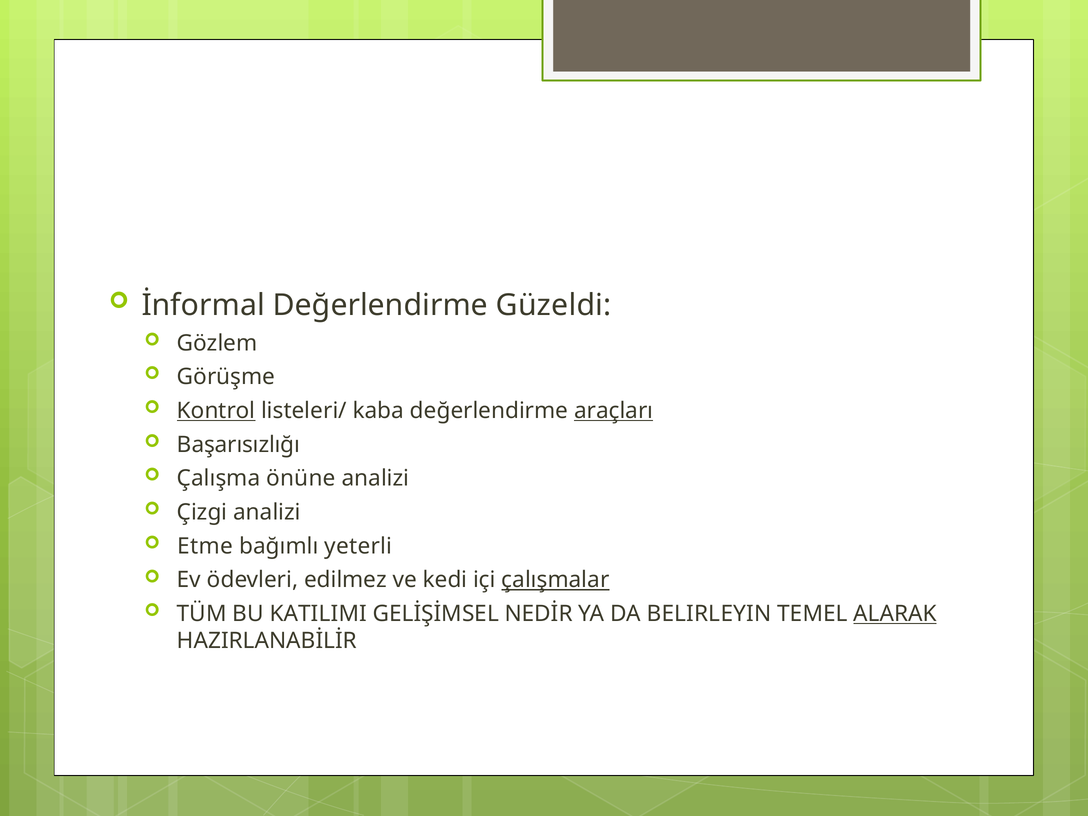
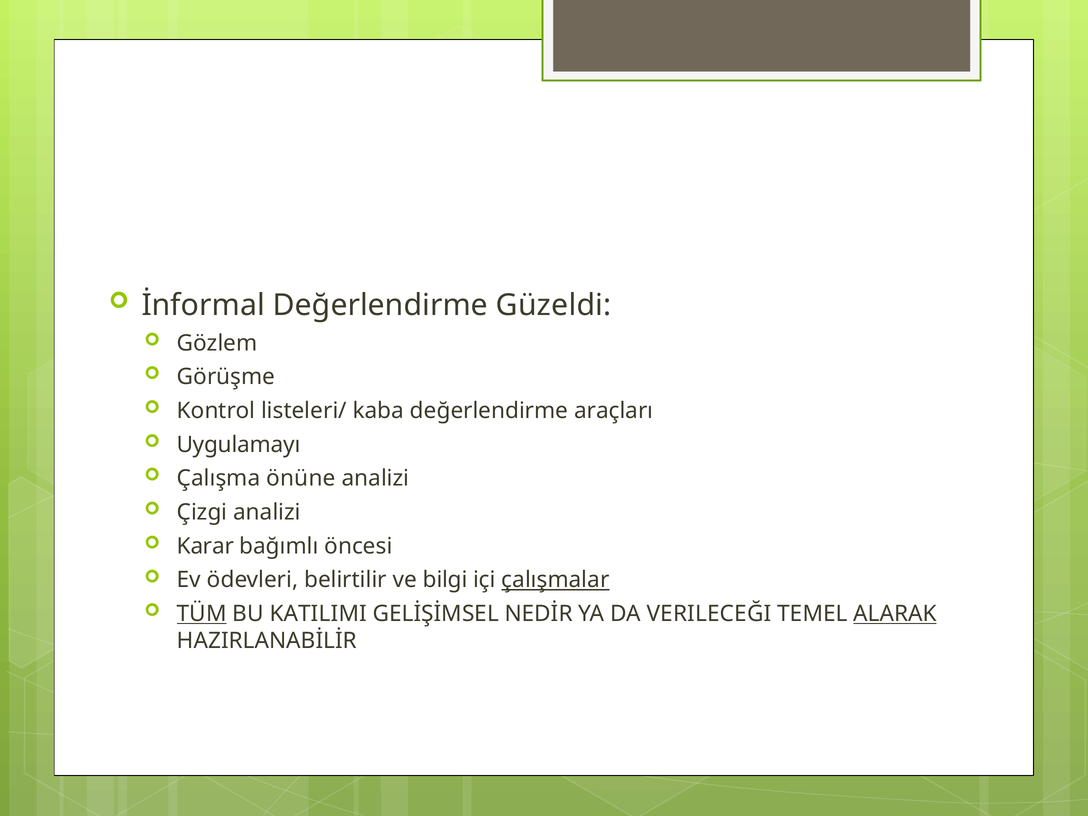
Kontrol underline: present -> none (216, 411)
araçları underline: present -> none (614, 411)
Başarısızlığı: Başarısızlığı -> Uygulamayı (239, 445)
Etme: Etme -> Karar (205, 546)
yeterli: yeterli -> öncesi (358, 546)
edilmez: edilmez -> belirtilir (345, 580)
kedi: kedi -> bilgi (445, 580)
TÜM underline: none -> present (202, 614)
BELIRLEYIN: BELIRLEYIN -> VERILECEĞI (709, 614)
